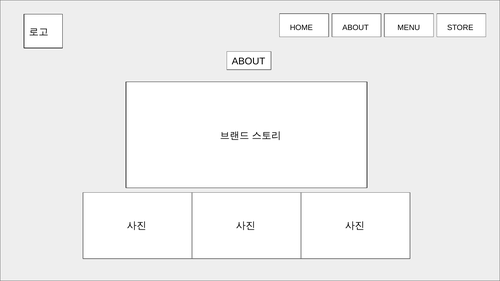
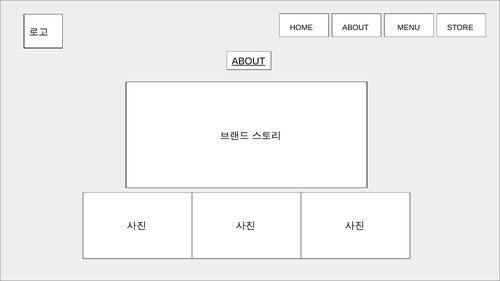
ABOUT underline: none -> present (249, 61)
